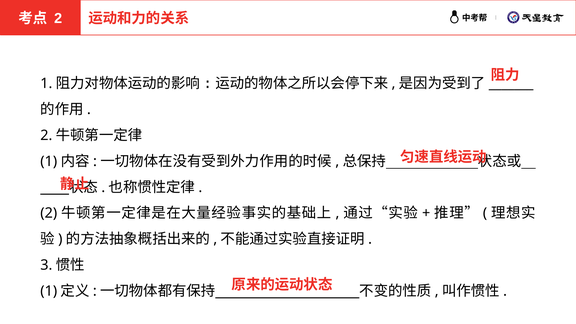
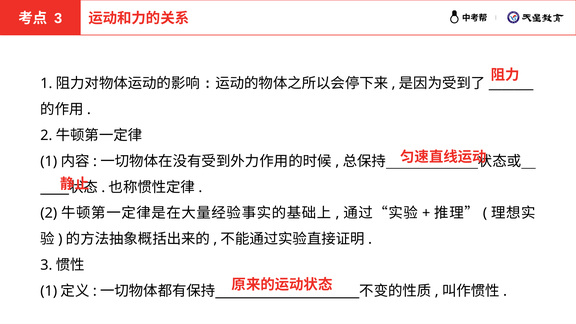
2: 2 -> 3 (58, 19)
